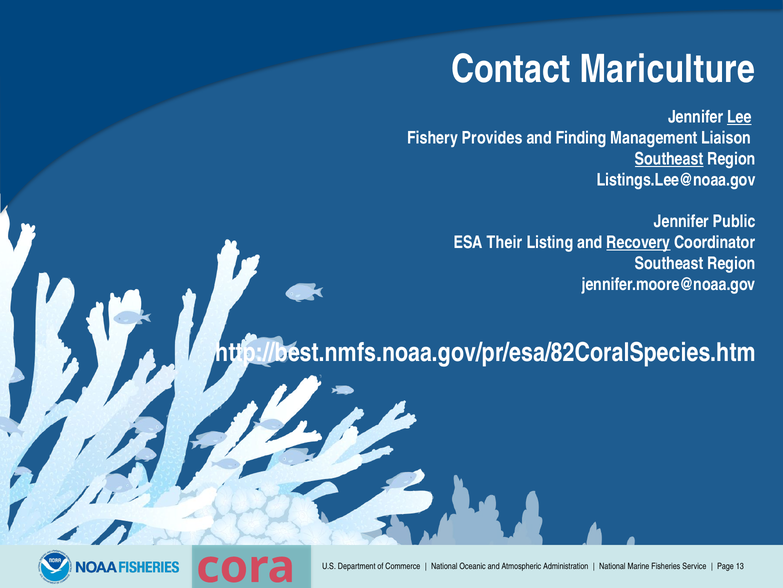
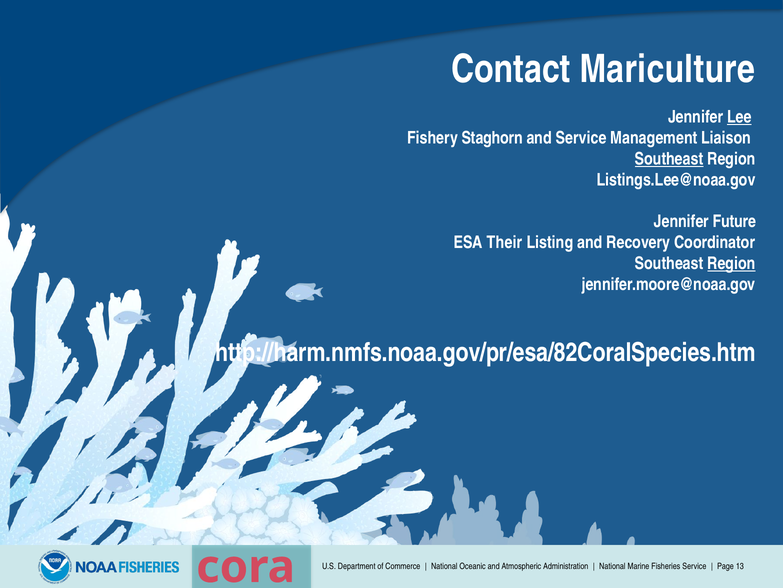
Provides: Provides -> Staghorn (492, 138)
and Finding: Finding -> Service (581, 138)
Public: Public -> Future (734, 221)
Recovery underline: present -> none (638, 242)
Region underline: none -> present (731, 263)
http://best.nmfs.noaa.gov/pr/esa/82CoralSpecies.htm: http://best.nmfs.noaa.gov/pr/esa/82CoralSpecies.htm -> http://harm.nmfs.noaa.gov/pr/esa/82CoralSpecies.htm (486, 352)
